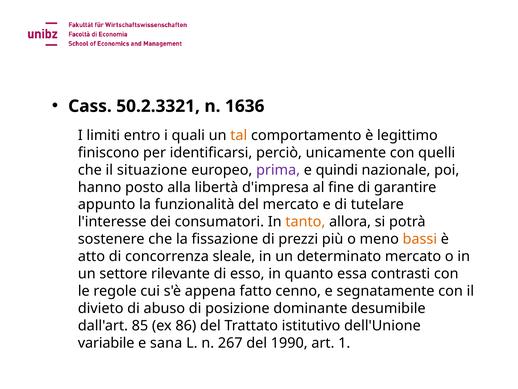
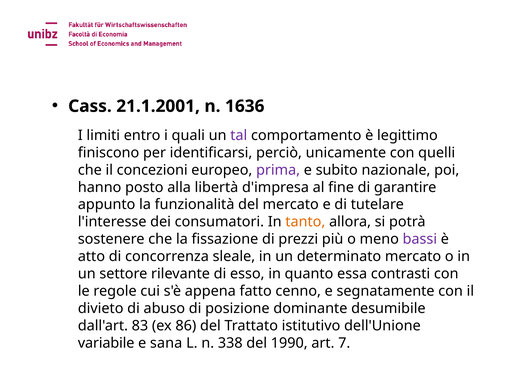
50.2.3321: 50.2.3321 -> 21.1.2001 (158, 106)
tal colour: orange -> purple (239, 135)
situazione: situazione -> concezioni (152, 170)
quindi: quindi -> subito (337, 170)
bassi colour: orange -> purple (420, 239)
85: 85 -> 83 (140, 325)
267: 267 -> 338 (230, 342)
1: 1 -> 7 (344, 342)
